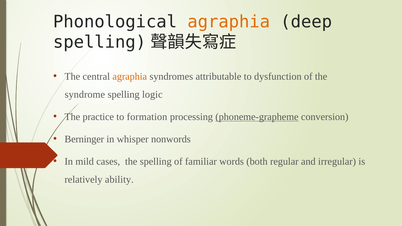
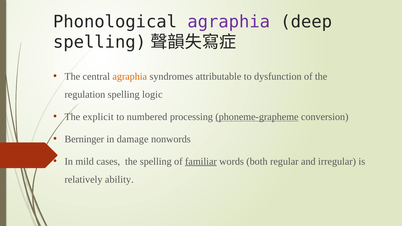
agraphia colour: orange -> purple (229, 22)
syndrome: syndrome -> regulation (85, 95)
practice: practice -> explicit (98, 117)
formation: formation -> numbered (147, 117)
whisper: whisper -> damage (133, 139)
familiar underline: none -> present (201, 161)
